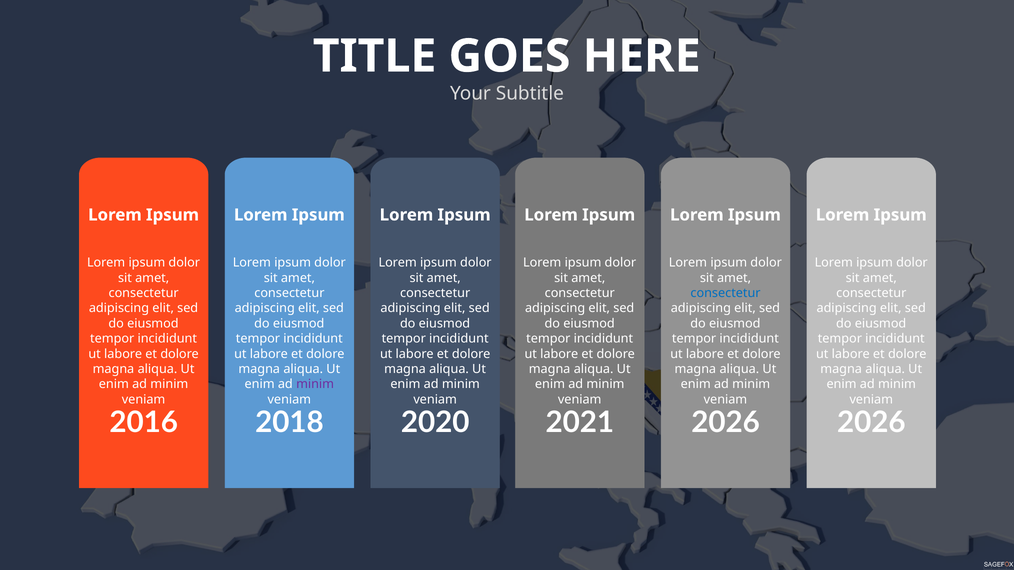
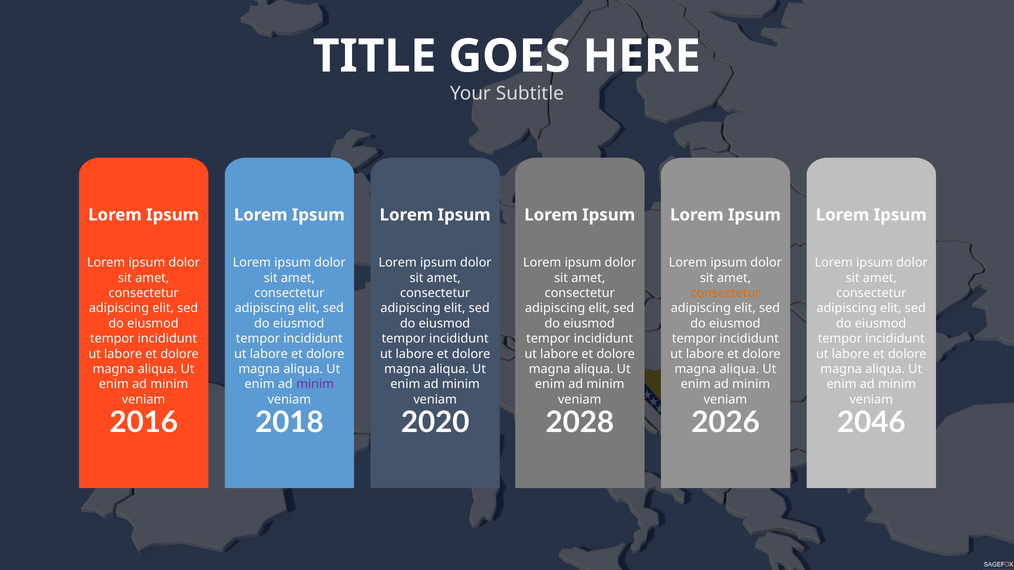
consectetur colour: blue -> orange (726, 293)
2021: 2021 -> 2028 (580, 423)
2026: 2026 -> 2046 (871, 423)
